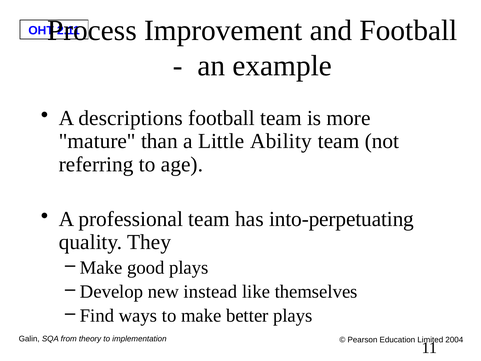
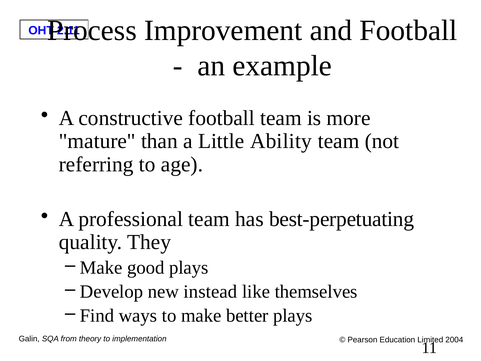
descriptions: descriptions -> constructive (131, 118)
into-perpetuating: into-perpetuating -> best-perpetuating (342, 219)
